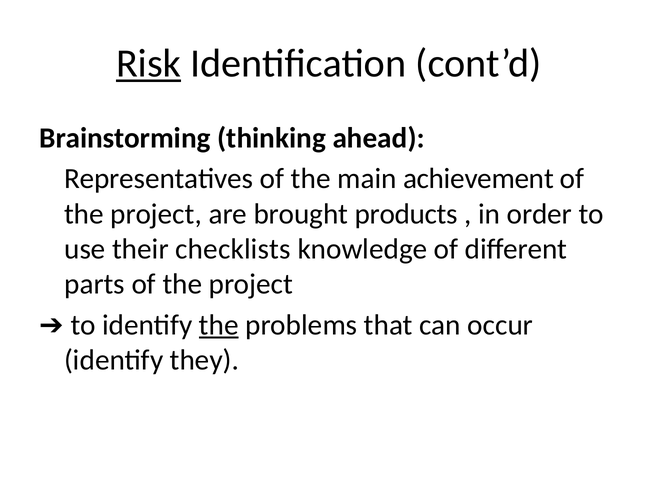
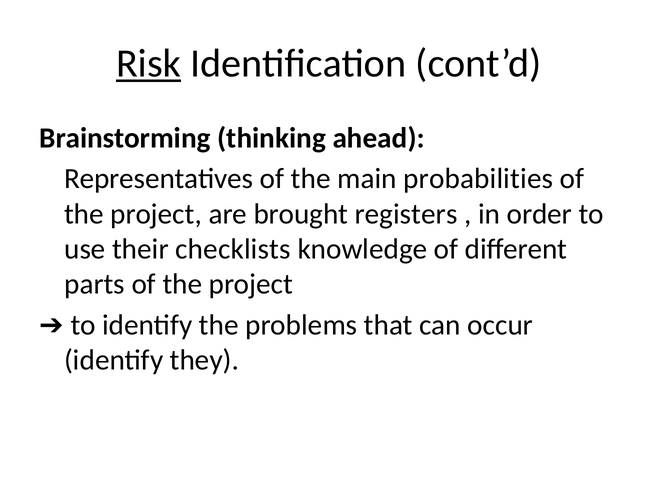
achievement: achievement -> probabilities (478, 179)
products: products -> registers (406, 214)
the underline: present -> none (219, 325)
